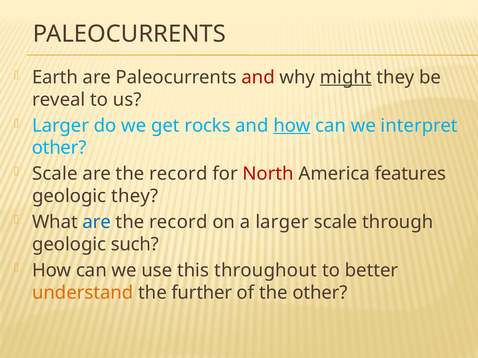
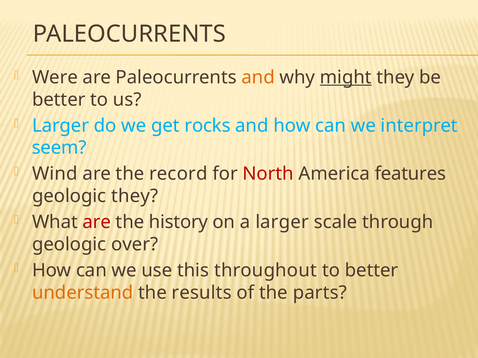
Earth: Earth -> Were (55, 77)
and colour: red -> orange (258, 77)
reveal: reveal -> better (59, 100)
how underline: present -> none (292, 126)
other: other -> seem (59, 148)
Scale: Scale -> Wind (55, 174)
are colour: blue -> red (97, 222)
record: record -> history (178, 222)
such: such -> over (135, 245)
further: further -> results (202, 293)
the other: other -> parts (320, 293)
